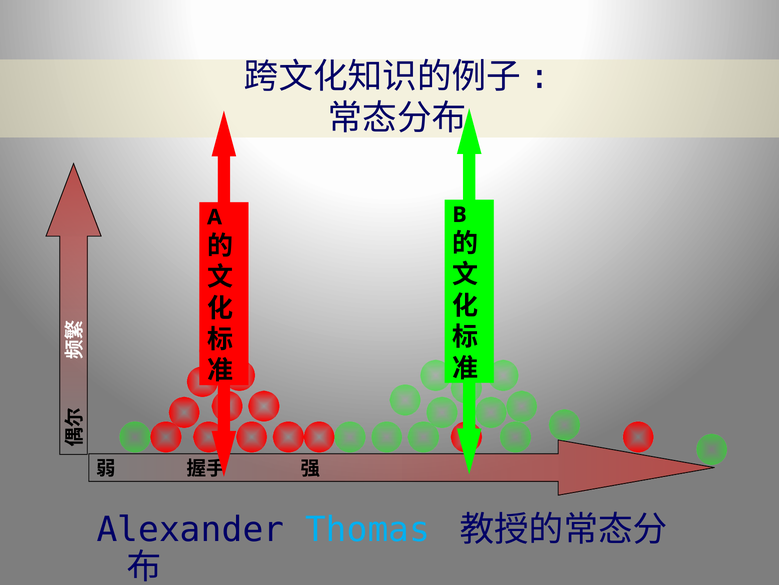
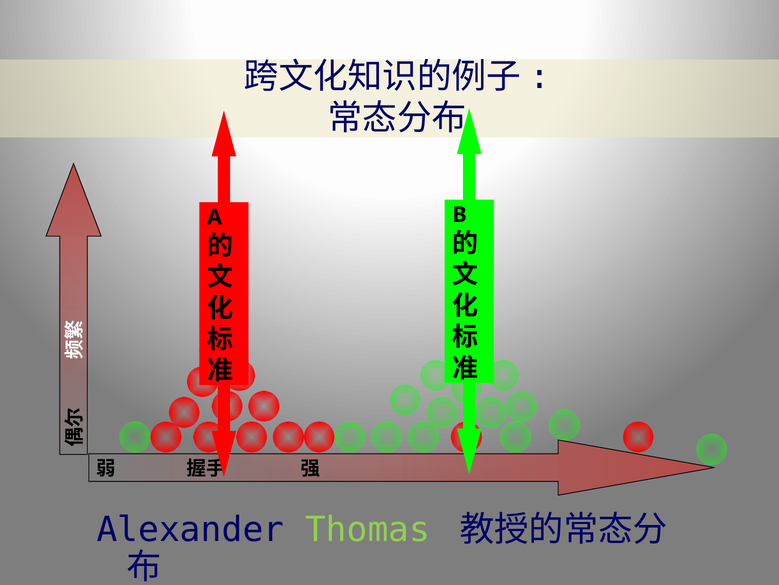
Thomas colour: light blue -> light green (368, 529)
